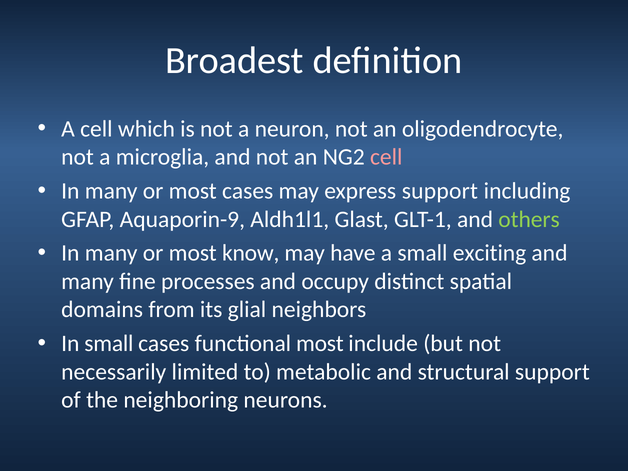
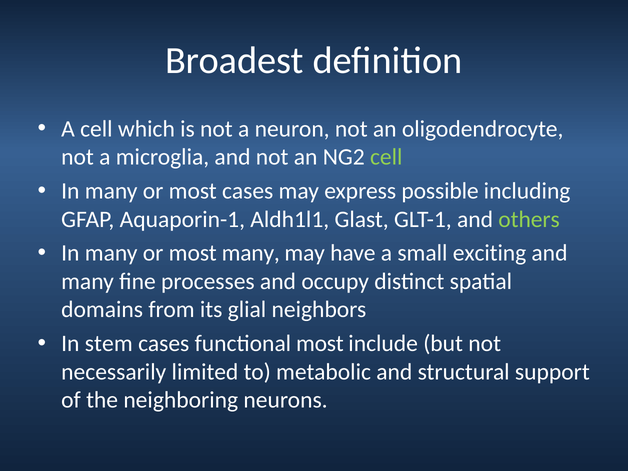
cell colour: pink -> light green (386, 157)
express support: support -> possible (440, 191)
Aquaporin-9: Aquaporin-9 -> Aquaporin-1 (182, 219)
most know: know -> many (251, 253)
In small: small -> stem (109, 344)
